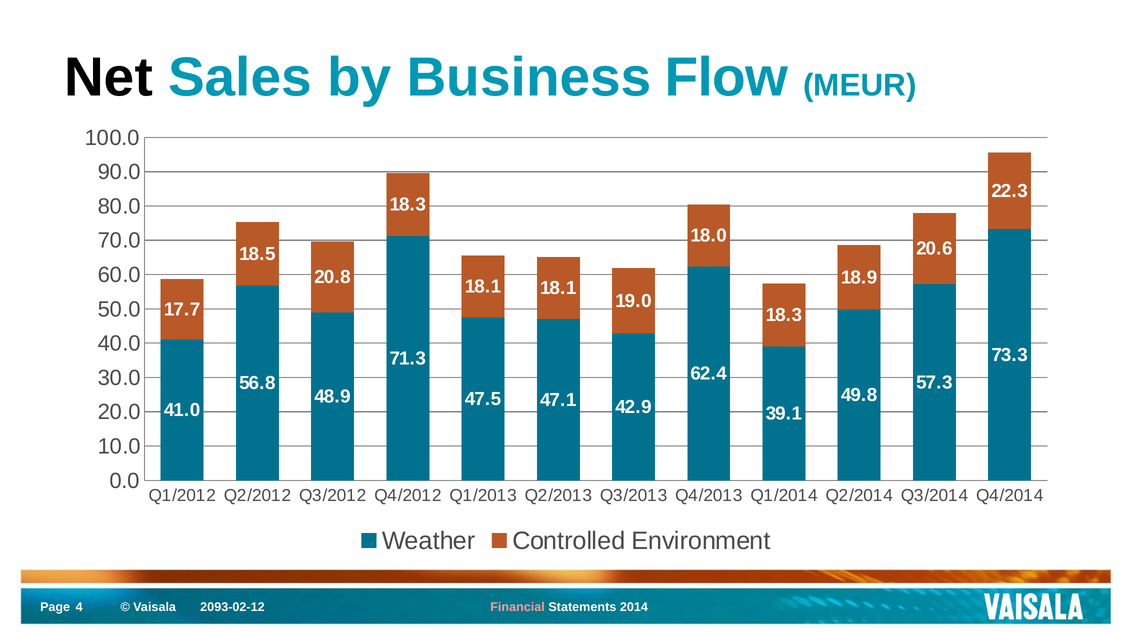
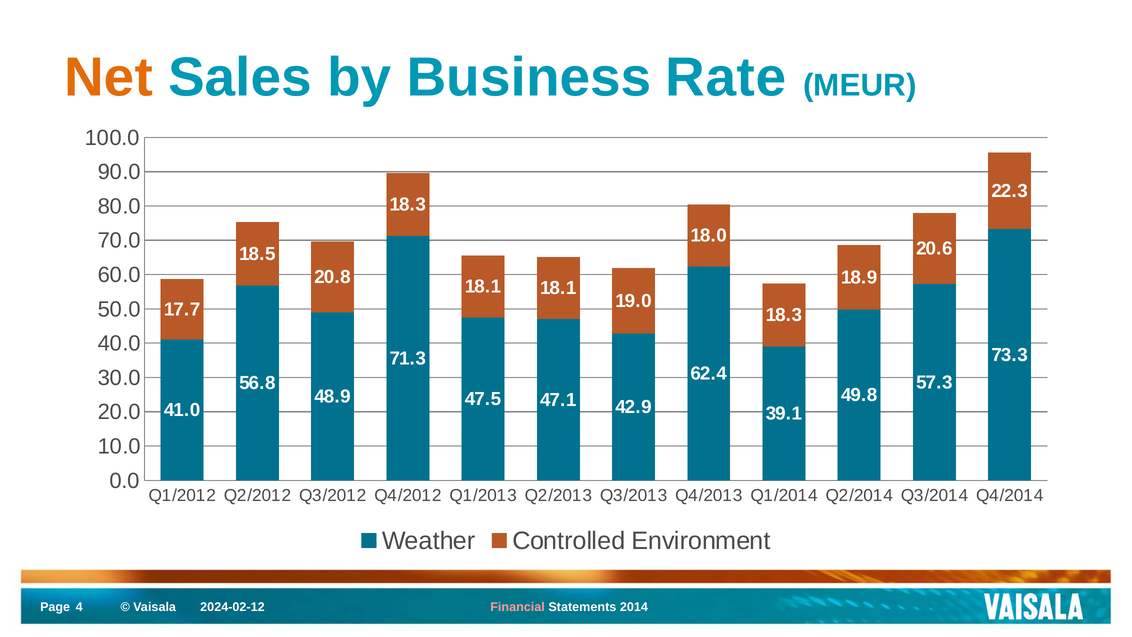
Net colour: black -> orange (109, 77)
Flow: Flow -> Rate (726, 77)
2093-02-12: 2093-02-12 -> 2024-02-12 (232, 607)
